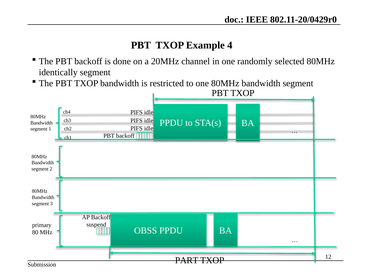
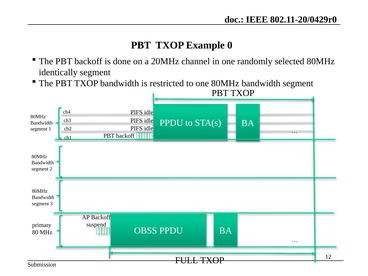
4: 4 -> 0 (230, 45)
PART: PART -> FULL (187, 260)
